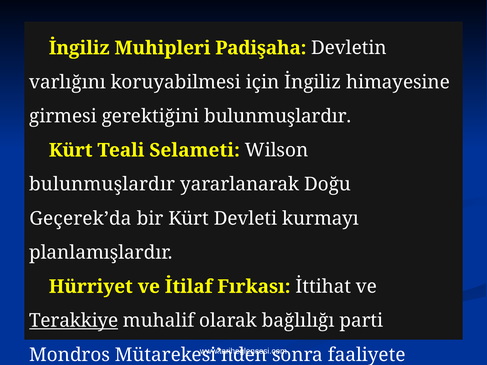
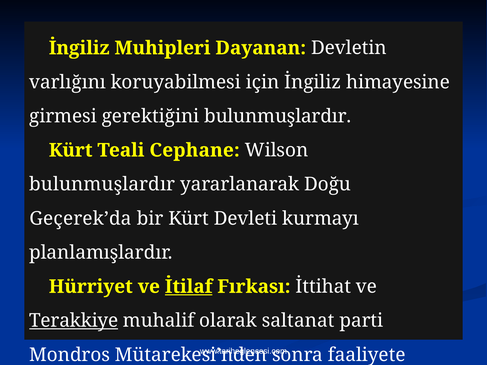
Padişaha: Padişaha -> Dayanan (261, 48)
Selameti: Selameti -> Cephane (195, 150)
İtilaf underline: none -> present (189, 287)
bağlılığı: bağlılığı -> saltanat (298, 321)
